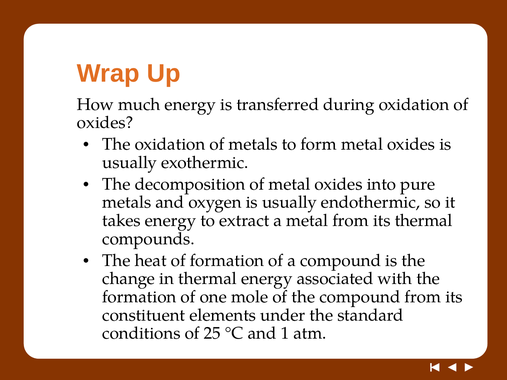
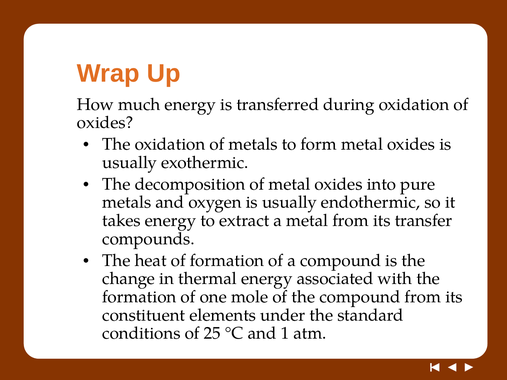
its thermal: thermal -> transfer (424, 221)
